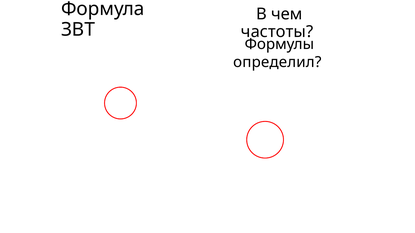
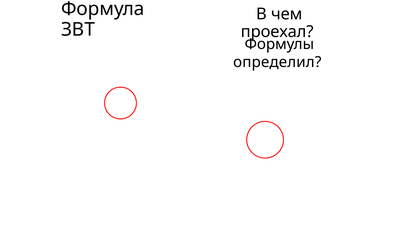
частоты: частоты -> проехал (277, 32)
